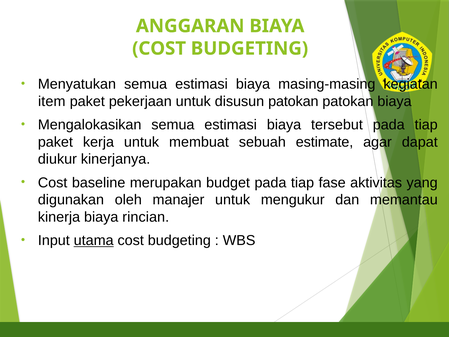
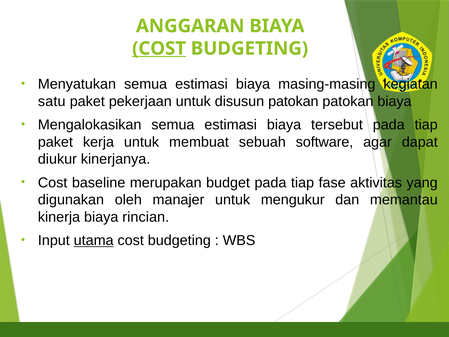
COST underline: none -> present (159, 48)
item: item -> satu (52, 101)
estimate: estimate -> software (325, 142)
